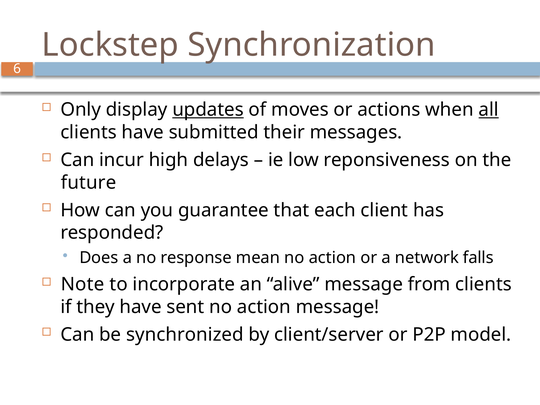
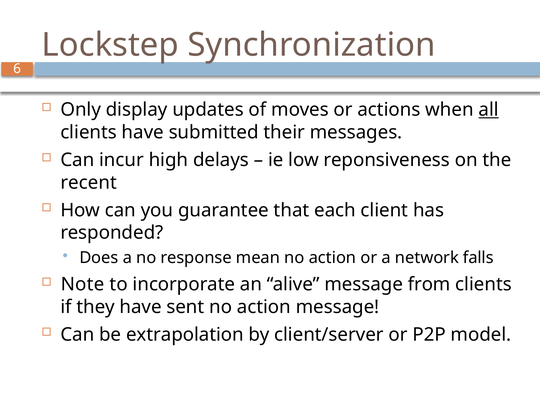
updates underline: present -> none (208, 110)
future: future -> recent (89, 182)
synchronized: synchronized -> extrapolation (185, 335)
